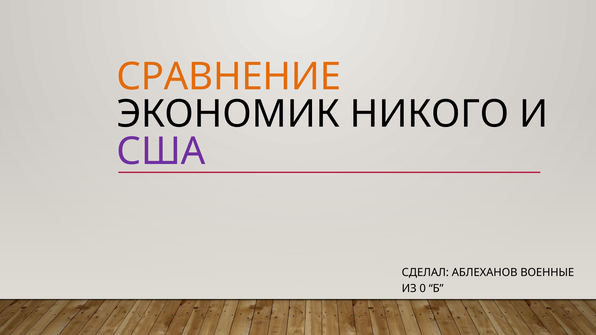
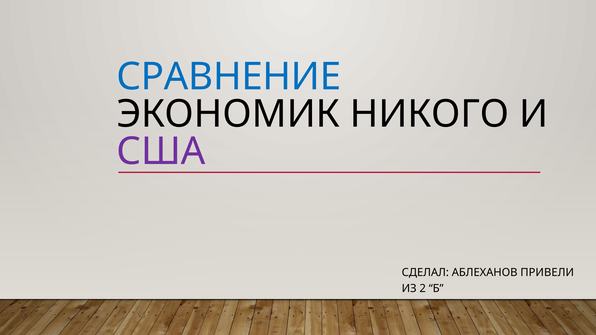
СРАВНЕНИЕ colour: orange -> blue (229, 77)
ВОЕННЫЕ: ВОЕННЫЕ -> ПРИВЕЛИ (547, 273)
0: 0 -> 2 (423, 289)
